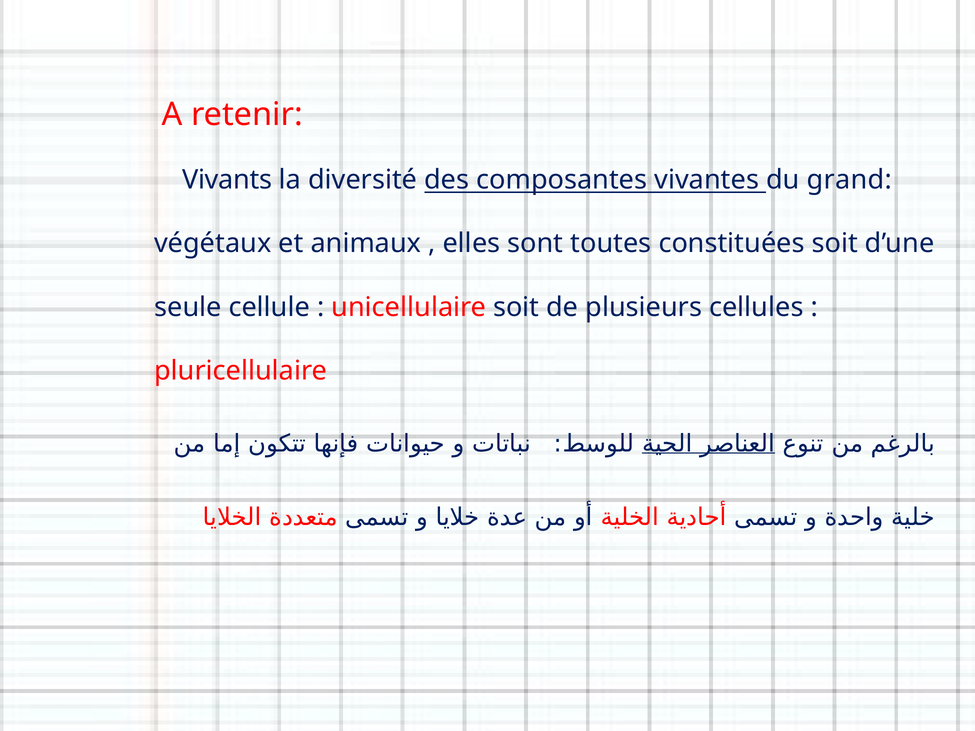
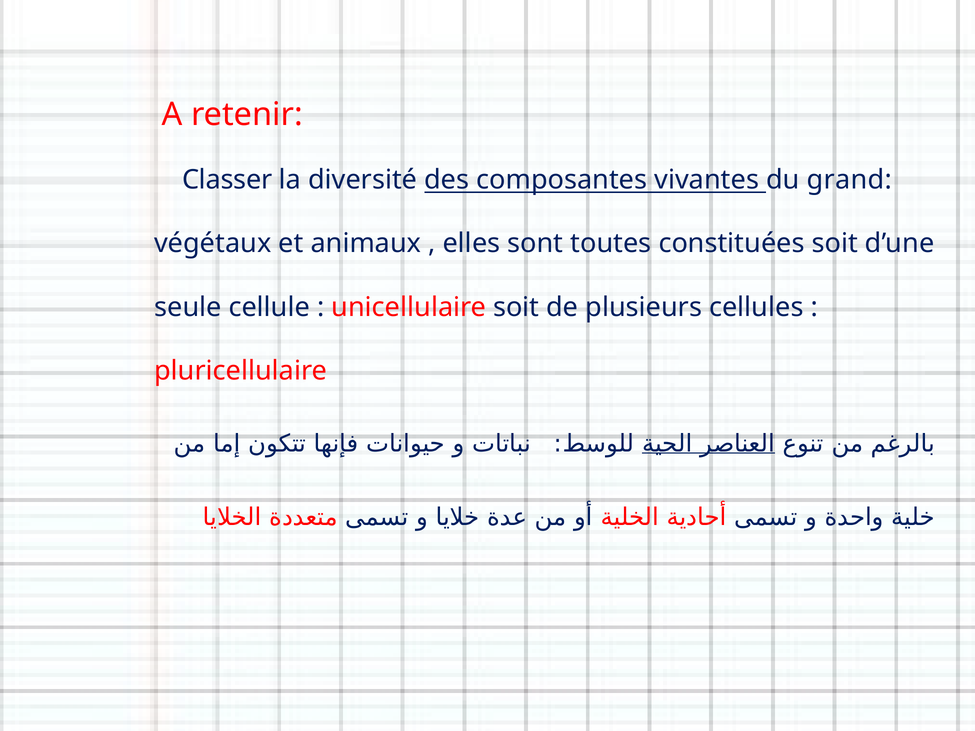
Vivants: Vivants -> Classer (227, 180)
